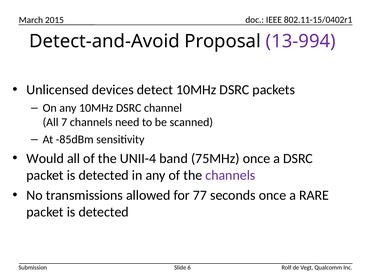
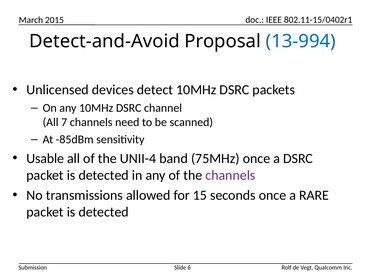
13-994 colour: purple -> blue (301, 41)
Would: Would -> Usable (45, 158)
77: 77 -> 15 (200, 195)
